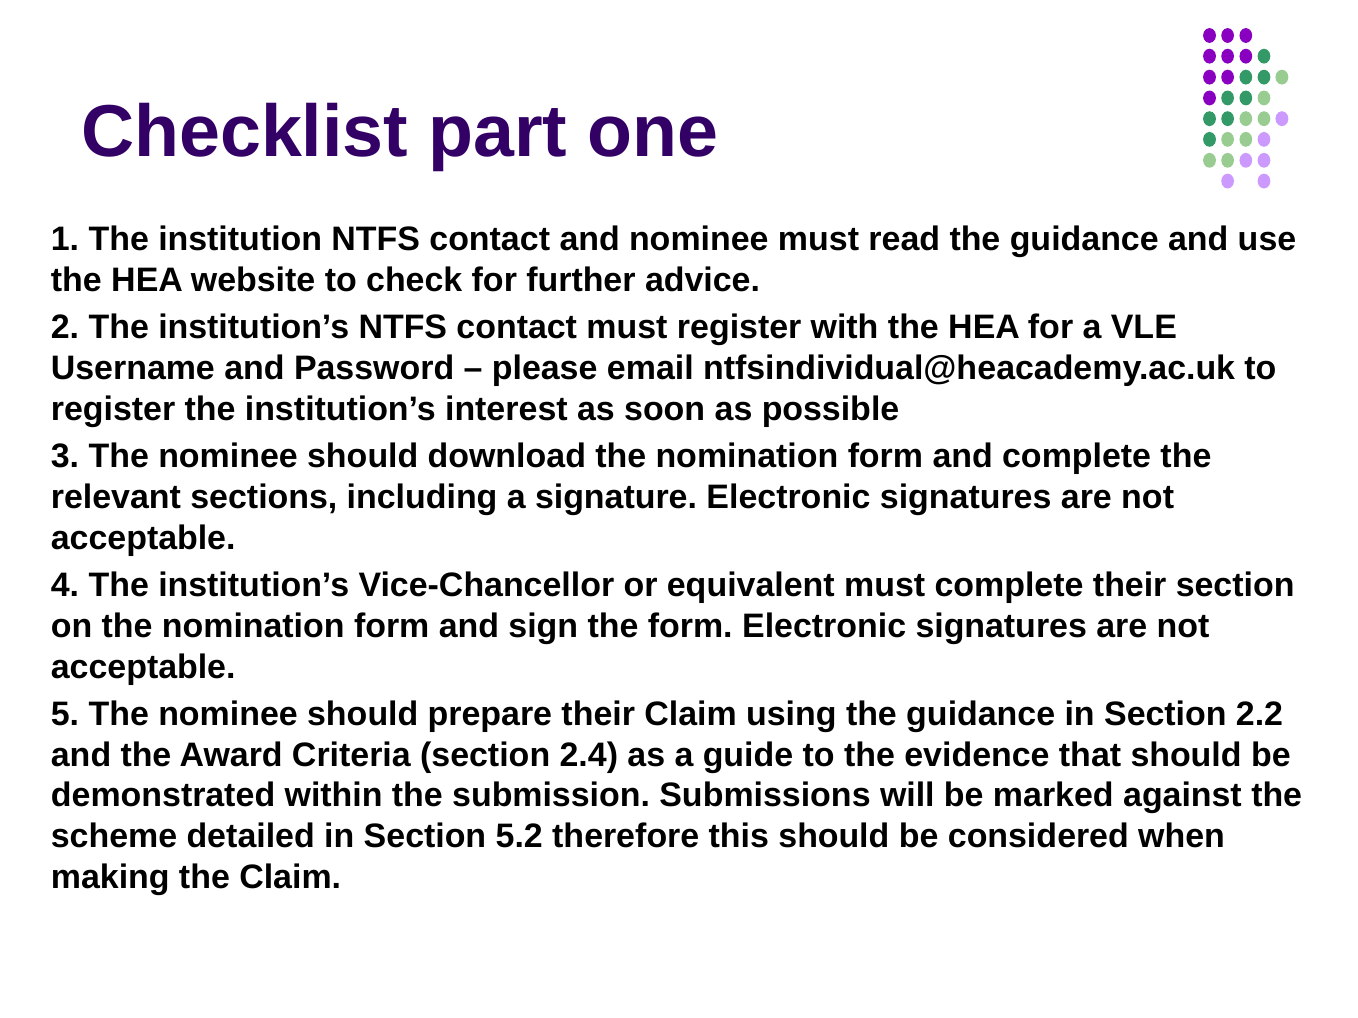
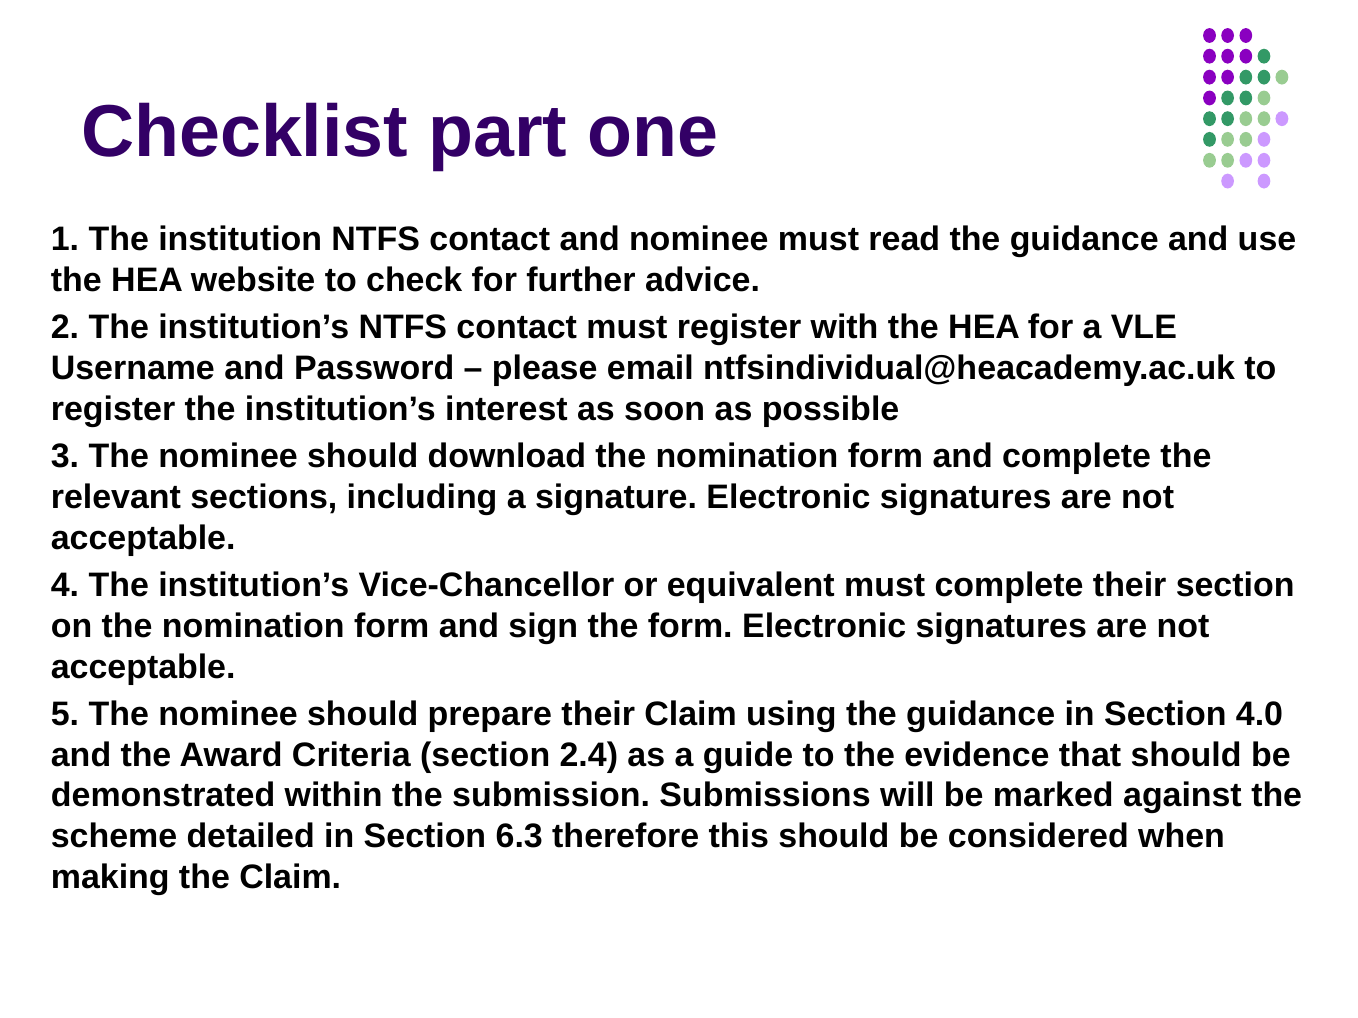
2.2: 2.2 -> 4.0 (1260, 715)
5.2: 5.2 -> 6.3 (519, 837)
